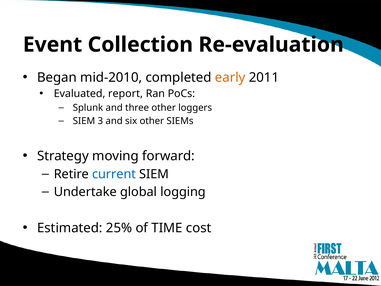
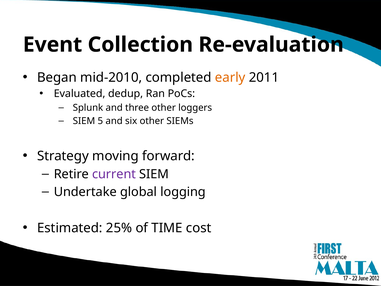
report: report -> dedup (126, 94)
3: 3 -> 5 (100, 121)
current colour: blue -> purple (114, 174)
